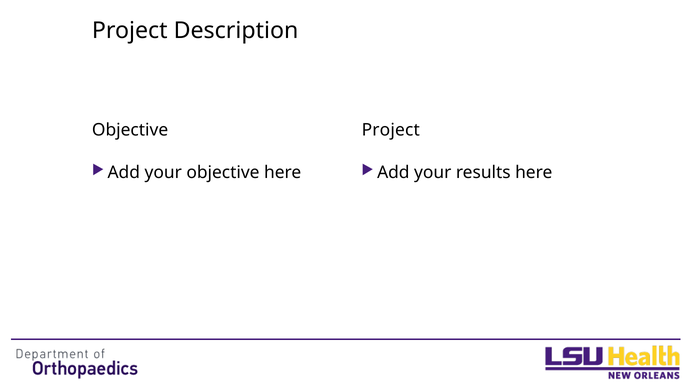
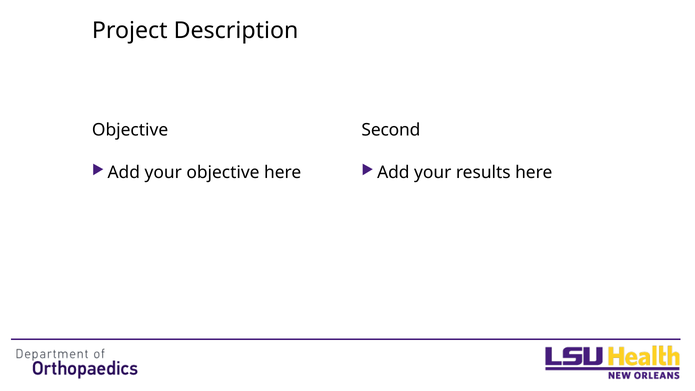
Project: Project -> Second (391, 130)
